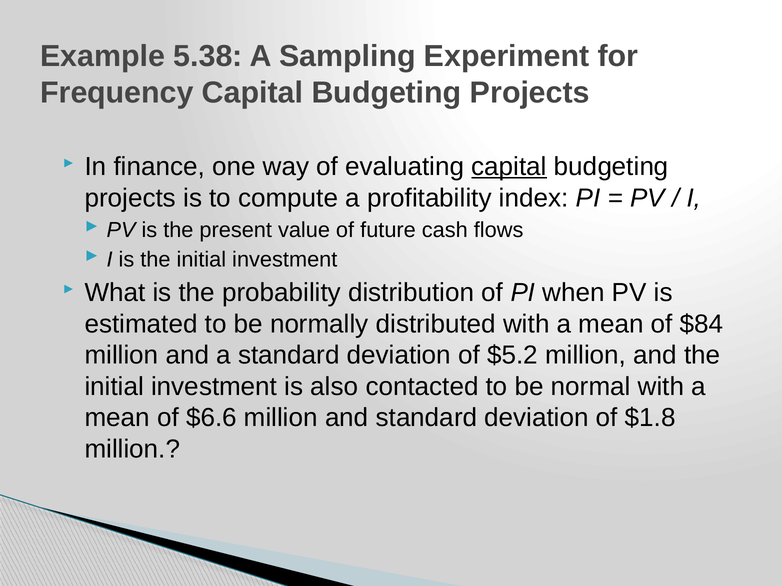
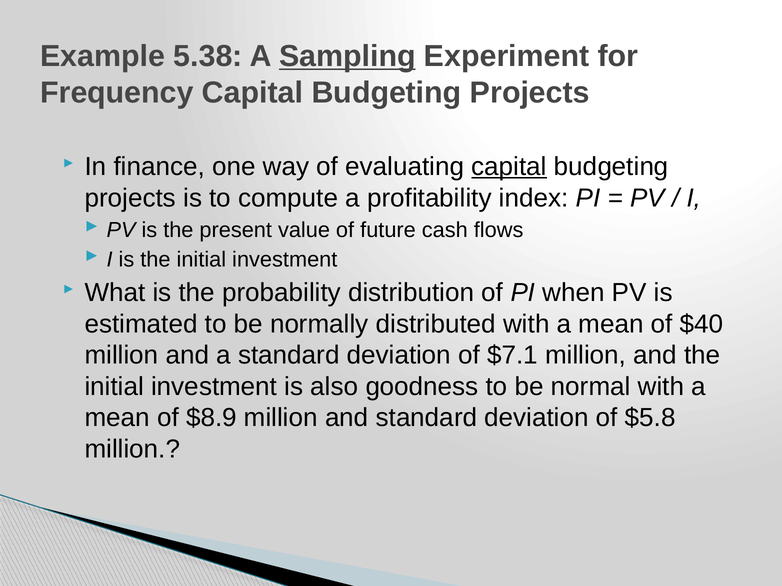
Sampling underline: none -> present (347, 56)
$84: $84 -> $40 (702, 324)
$5.2: $5.2 -> $7.1 (512, 356)
contacted: contacted -> goodness (422, 387)
$6.6: $6.6 -> $8.9 (211, 418)
$1.8: $1.8 -> $5.8 (650, 418)
